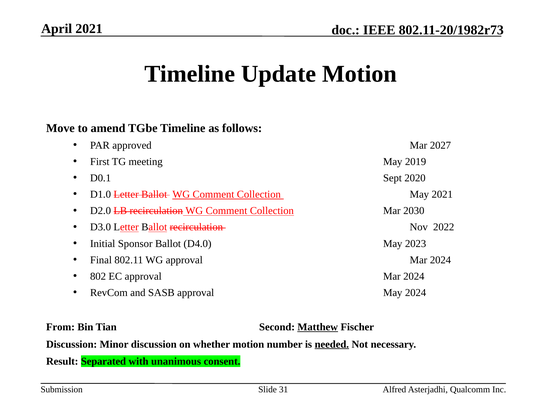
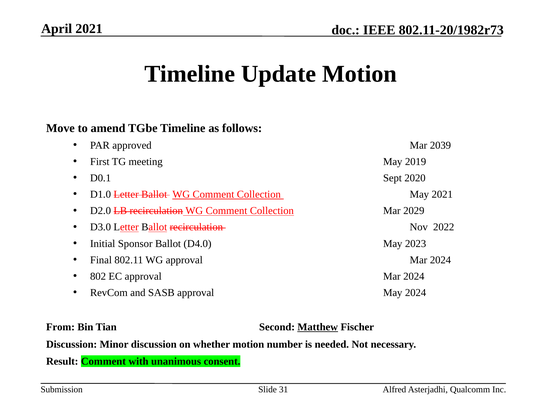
2027: 2027 -> 2039 (440, 145)
2030: 2030 -> 2029 (414, 211)
needed underline: present -> none (332, 345)
Result Separated: Separated -> Comment (103, 362)
